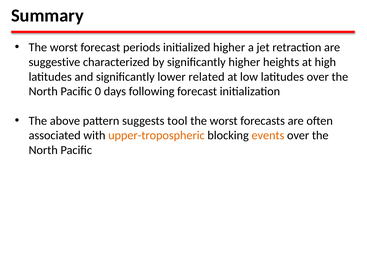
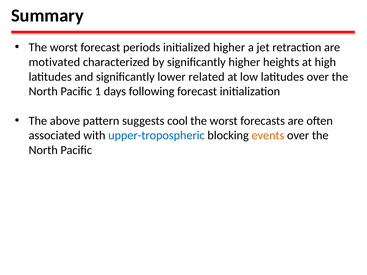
suggestive: suggestive -> motivated (54, 62)
0: 0 -> 1 (98, 91)
tool: tool -> cool (177, 121)
upper-tropospheric colour: orange -> blue (156, 136)
